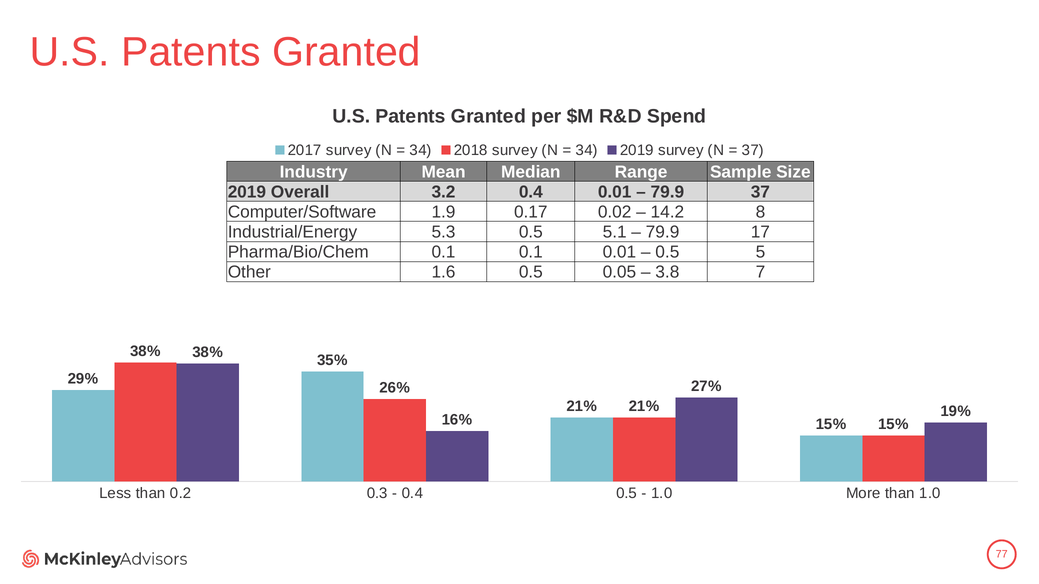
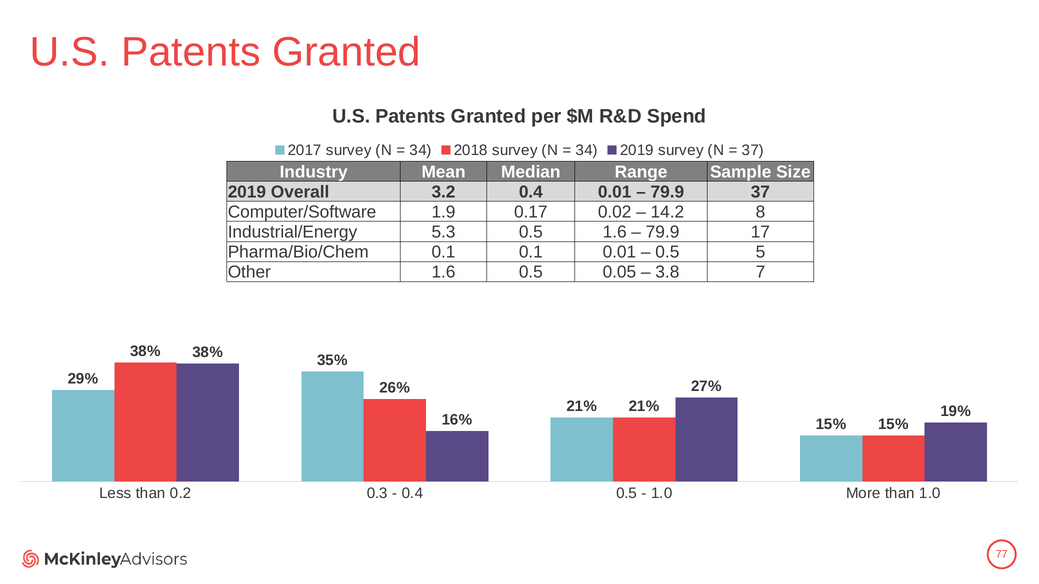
0.5 5.1: 5.1 -> 1.6 (615, 232)
